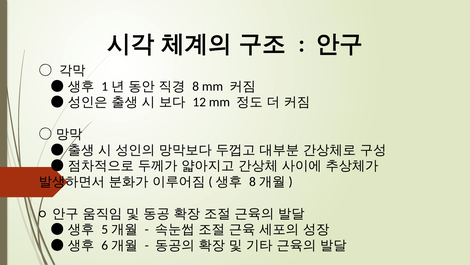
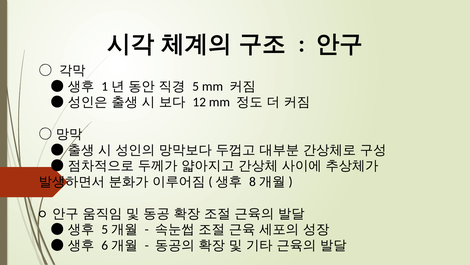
8: 8 -> 5 (196, 86)
